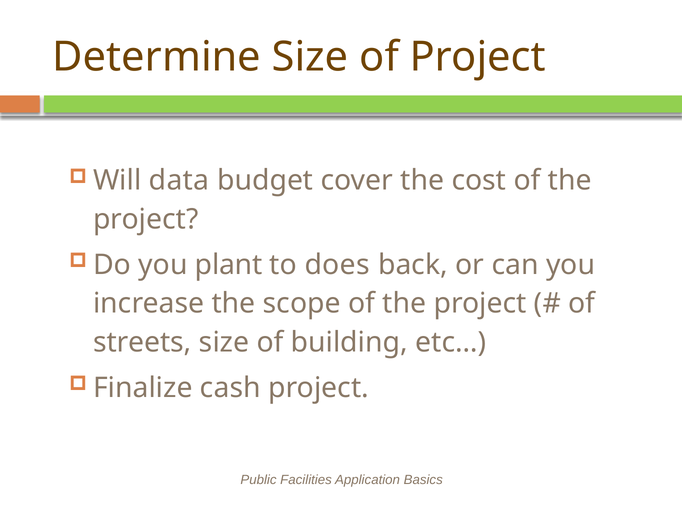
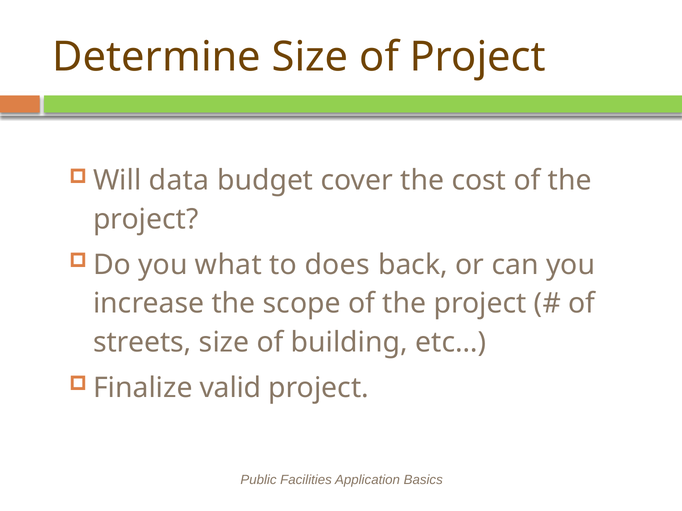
plant: plant -> what (228, 265)
cash: cash -> valid (231, 388)
